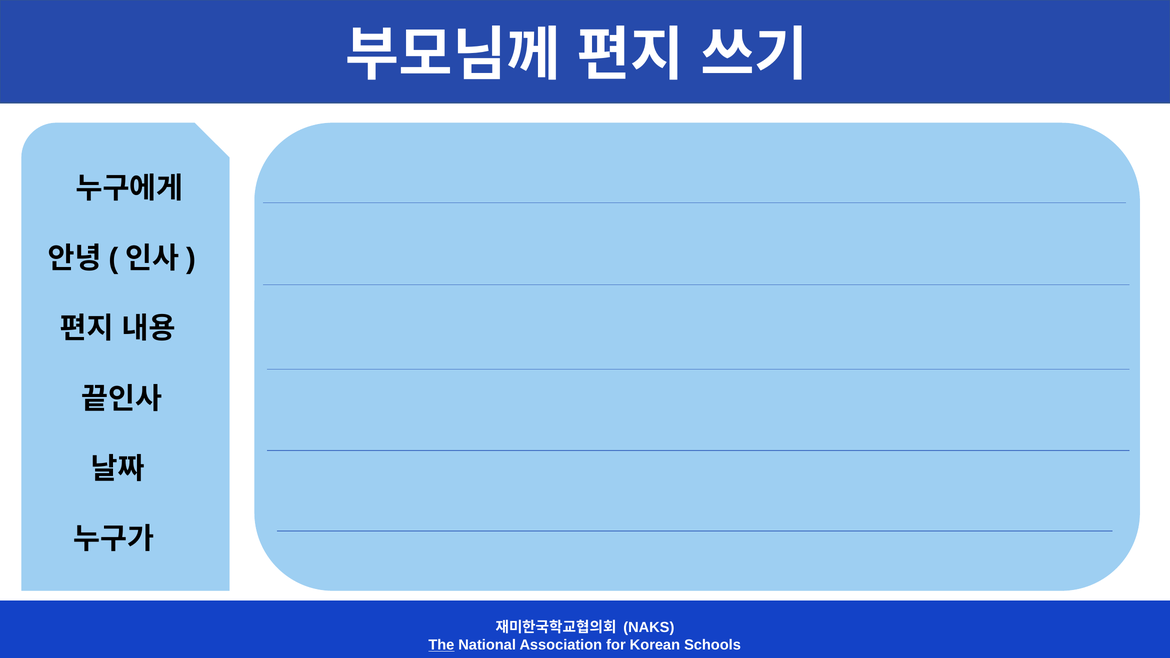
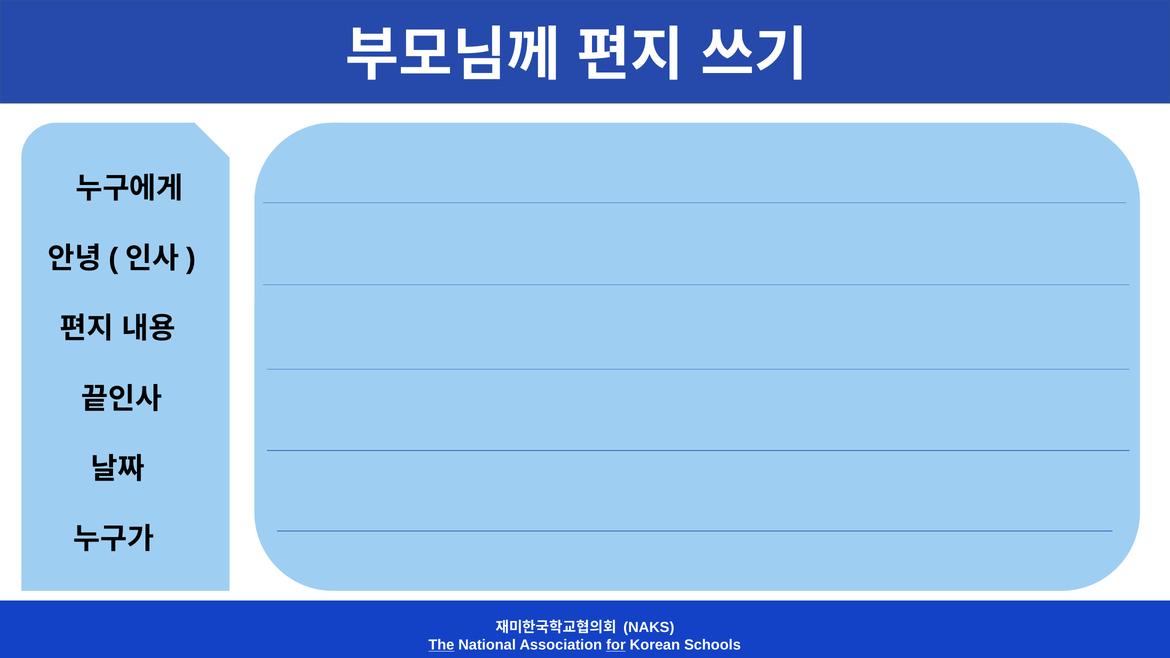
for underline: none -> present (616, 645)
